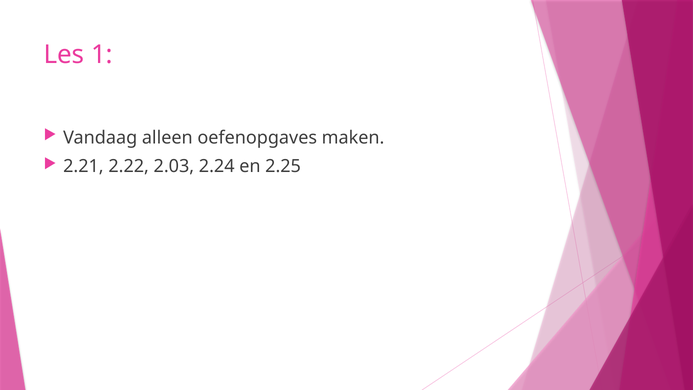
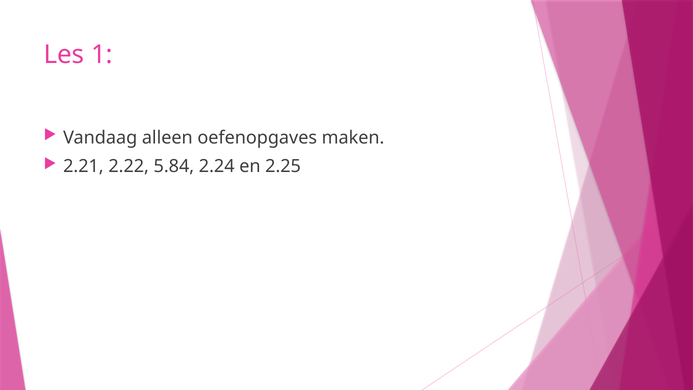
2.03: 2.03 -> 5.84 (174, 166)
